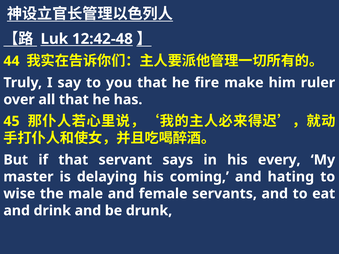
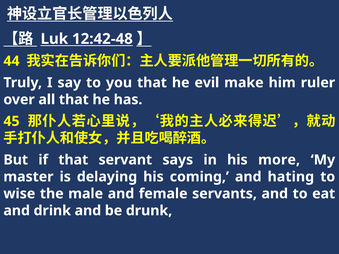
fire: fire -> evil (207, 83)
every: every -> more (279, 160)
